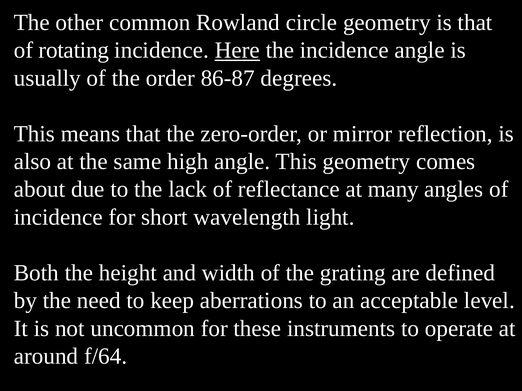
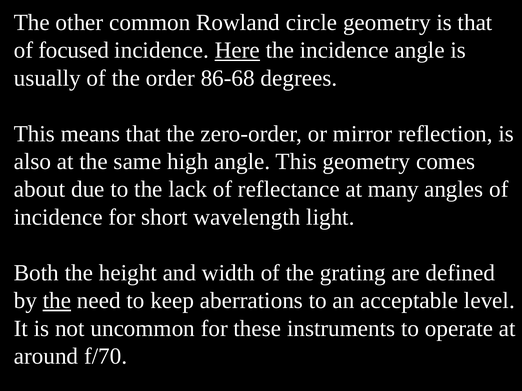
rotating: rotating -> focused (74, 50)
86-87: 86-87 -> 86-68 (228, 78)
the underline: none -> present (57, 301)
f/64: f/64 -> f/70 (106, 357)
